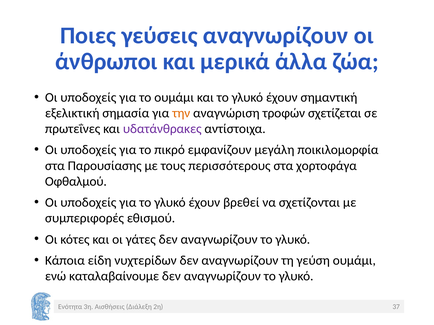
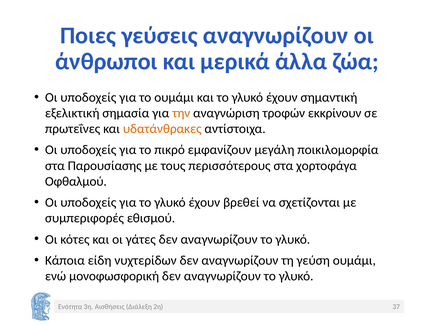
σχετίζεται: σχετίζεται -> εκκρίνουν (335, 113)
υδατάνθρακες colour: purple -> orange (162, 129)
καταλαβαίνουμε: καταλαβαίνουμε -> μονοφωσφορική (114, 277)
